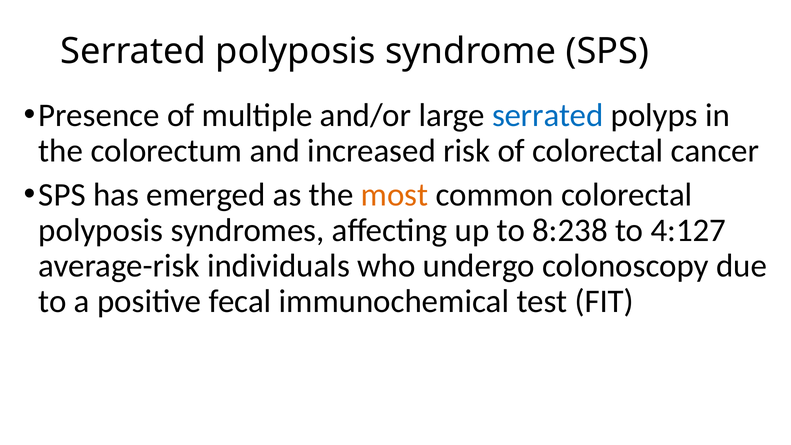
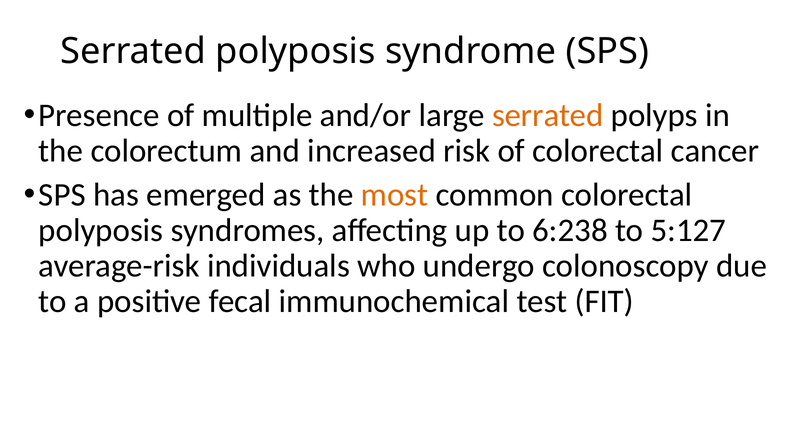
serrated colour: blue -> orange (548, 115)
8:238: 8:238 -> 6:238 (570, 230)
4:127: 4:127 -> 5:127 (688, 230)
